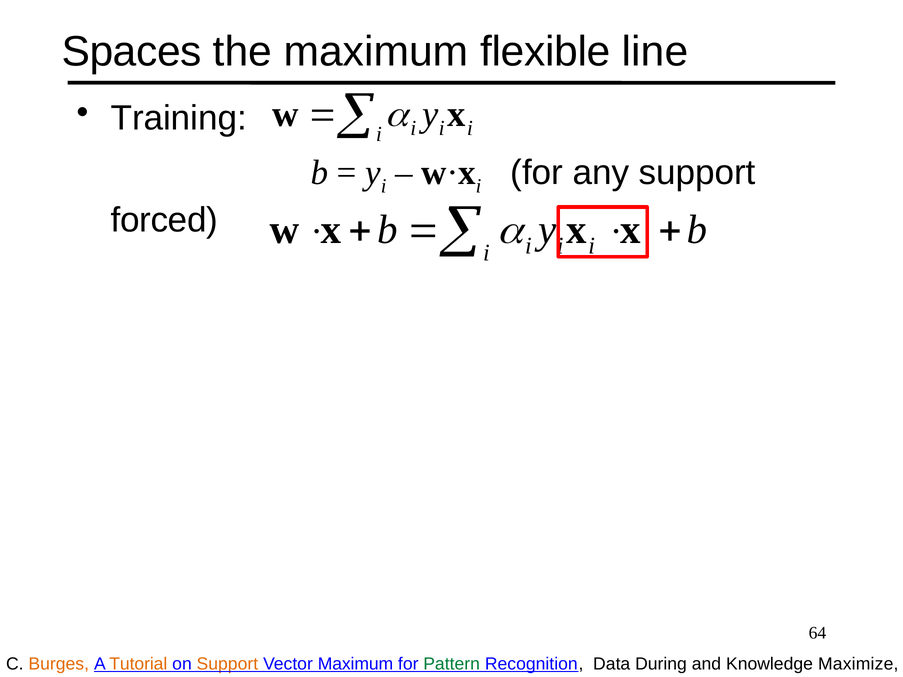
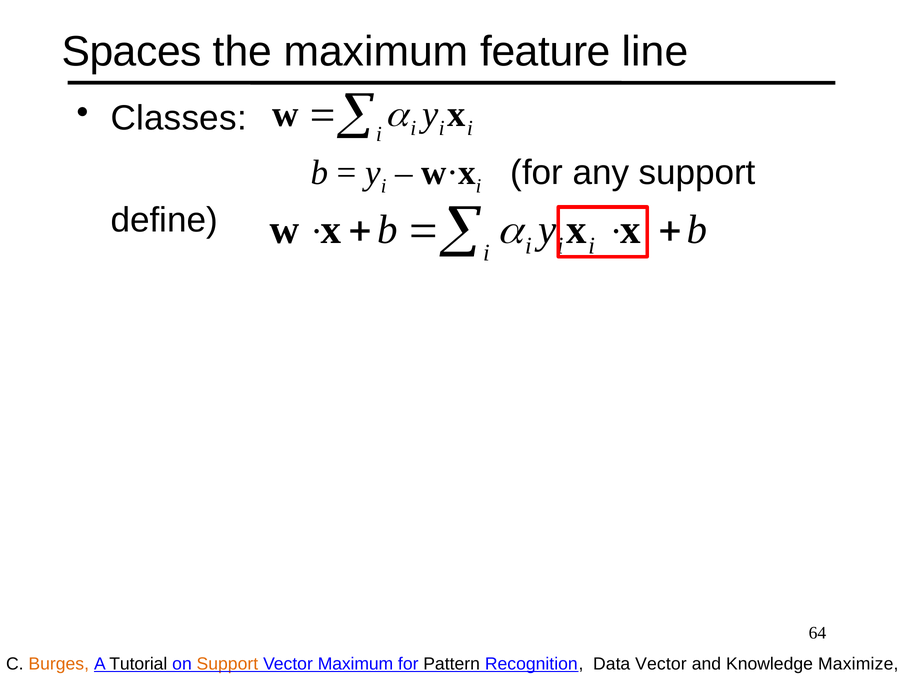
flexible: flexible -> feature (545, 52)
Training: Training -> Classes (179, 118)
forced: forced -> define (164, 220)
Tutorial colour: orange -> black (138, 664)
Pattern colour: green -> black (452, 664)
Data During: During -> Vector (661, 664)
